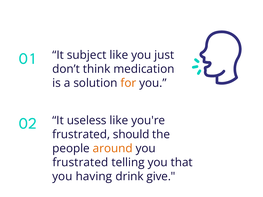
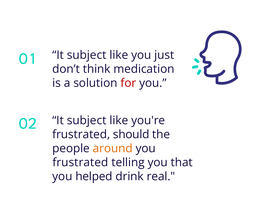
for colour: orange -> red (128, 83)
02 It useless: useless -> subject (87, 121)
having: having -> helped (94, 177)
give: give -> real (161, 177)
